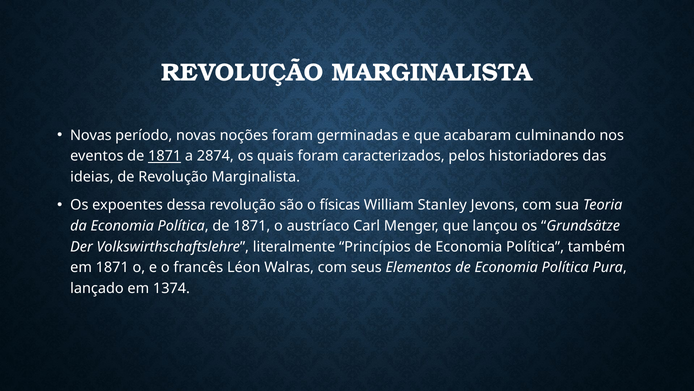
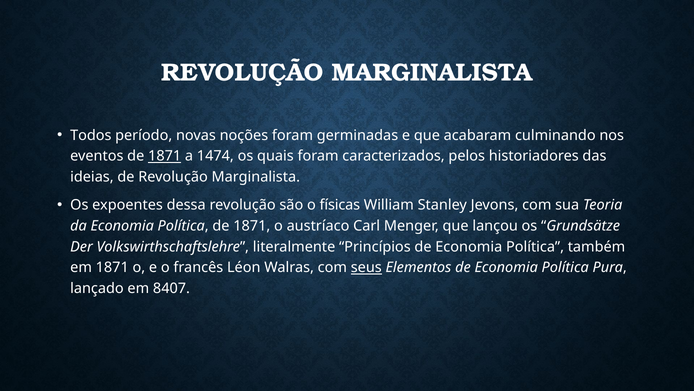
Novas: Novas -> Todos (91, 135)
2874: 2874 -> 1474 (215, 156)
seus underline: none -> present (366, 267)
1374: 1374 -> 8407 (171, 288)
